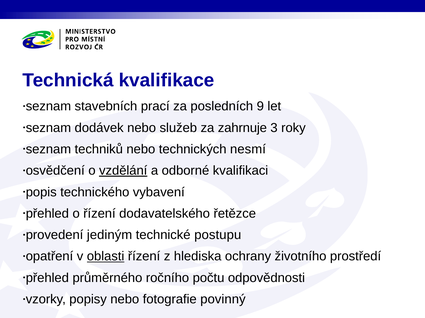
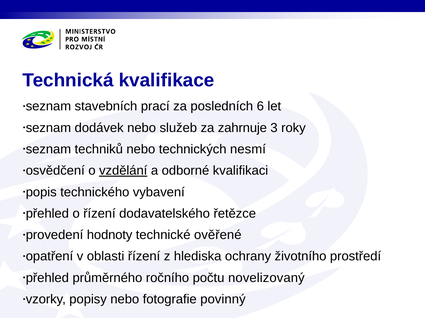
9: 9 -> 6 (260, 107)
jediným: jediným -> hodnoty (110, 235)
postupu: postupu -> ověřené (218, 235)
oblasti underline: present -> none (106, 257)
odpovědnosti: odpovědnosti -> novelizovaný (266, 278)
